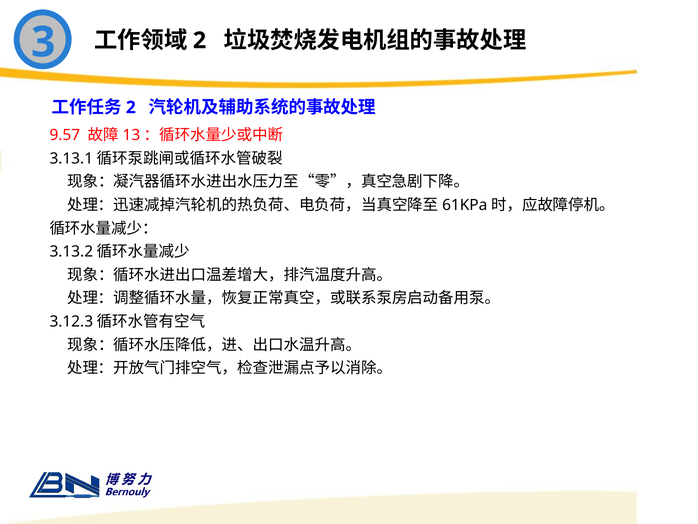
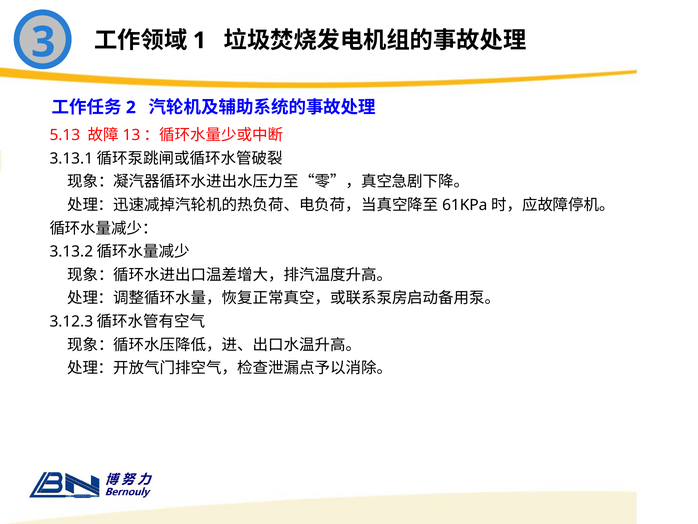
2: 2 -> 1 (200, 40)
9.57: 9.57 -> 5.13 (65, 135)
